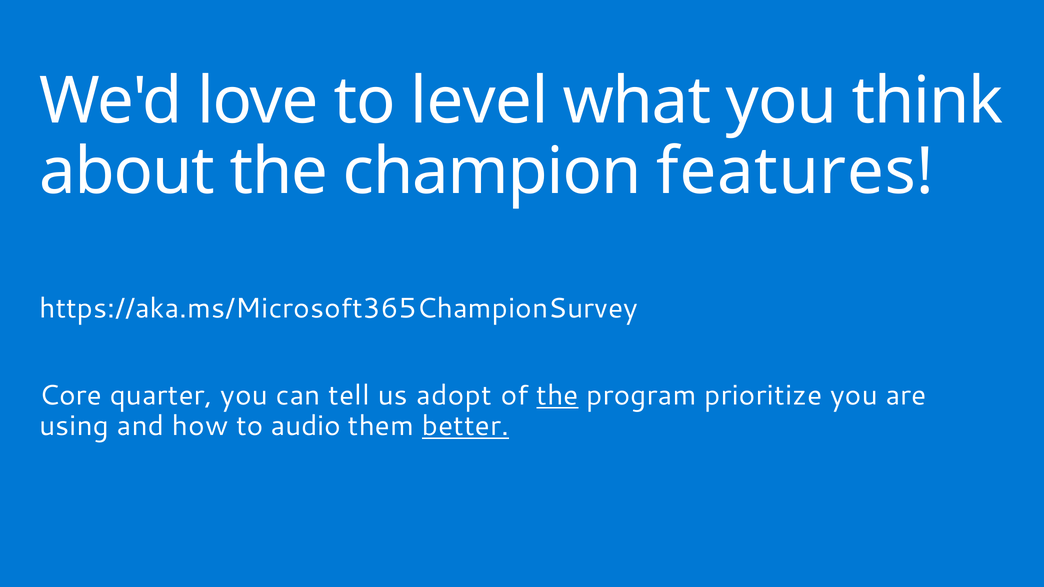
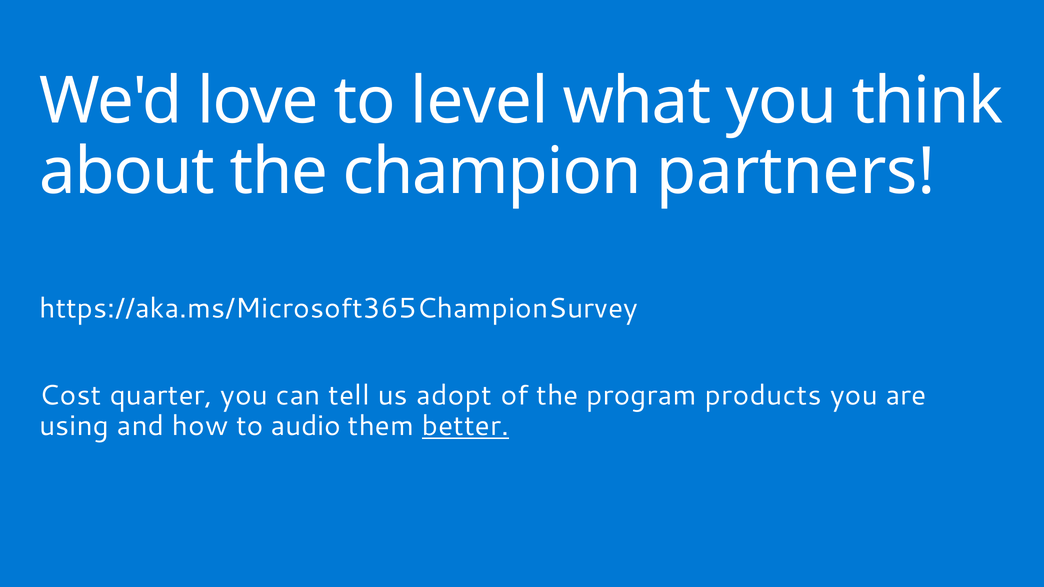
features: features -> partners (796, 172)
Core: Core -> Cost (70, 396)
the underline: present -> none (558, 396)
prioritize: prioritize -> products (763, 396)
